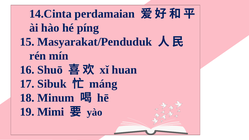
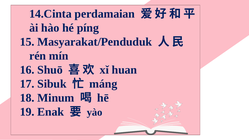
Mimi: Mimi -> Enak (51, 112)
